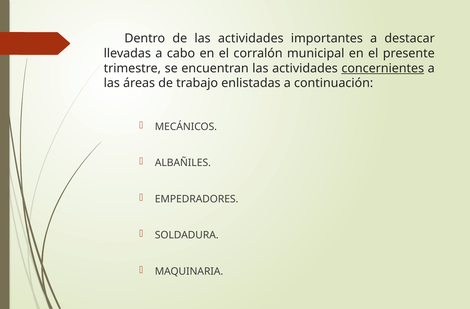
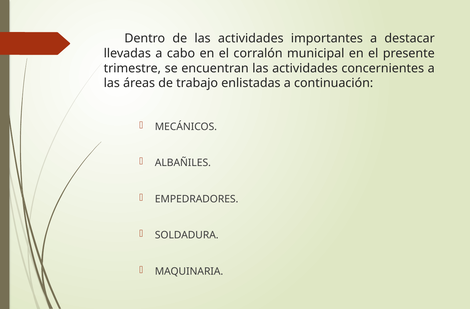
concernientes underline: present -> none (383, 68)
